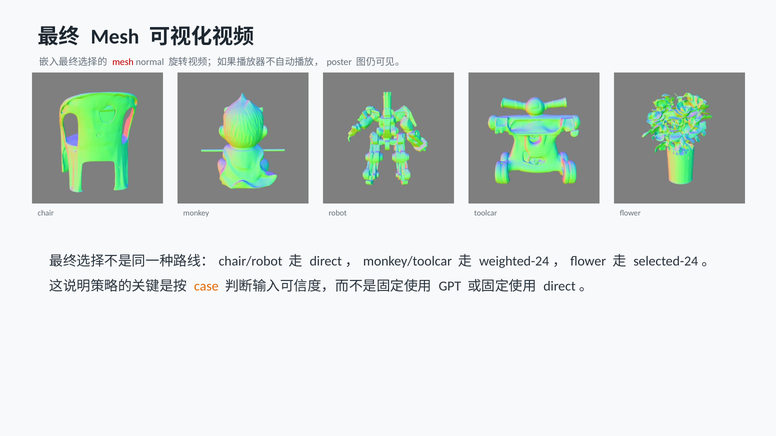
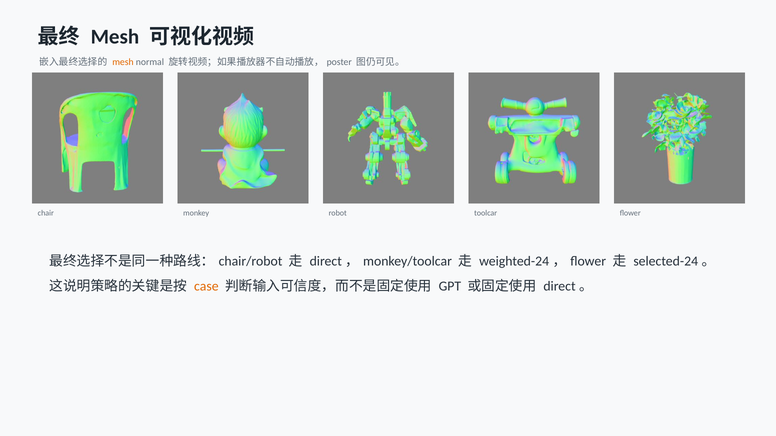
mesh colour: red -> orange (123, 62)
